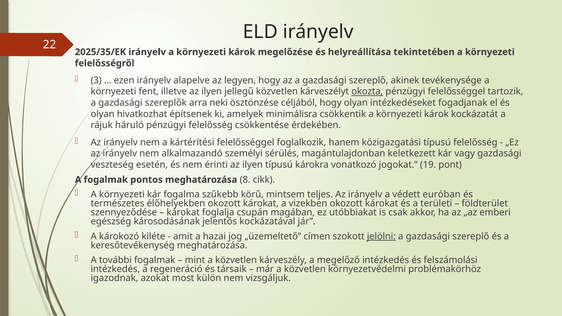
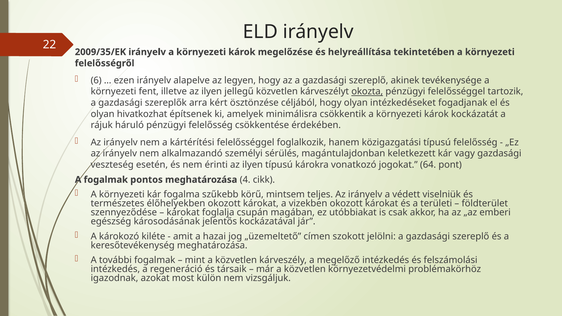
2025/35/EK: 2025/35/EK -> 2009/35/EK (100, 52)
3: 3 -> 6 (96, 80)
neki: neki -> kért (219, 103)
19: 19 -> 64 (428, 165)
8: 8 -> 4 (245, 180)
euróban: euróban -> viselniük (442, 195)
jelölni underline: present -> none (381, 236)
